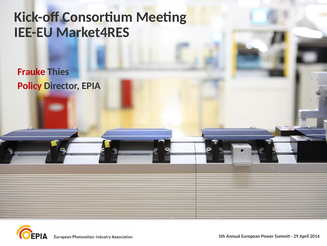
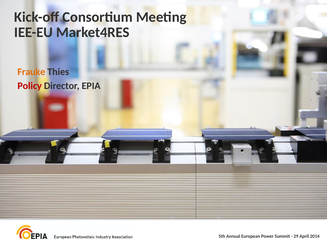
Frauke colour: red -> orange (31, 71)
